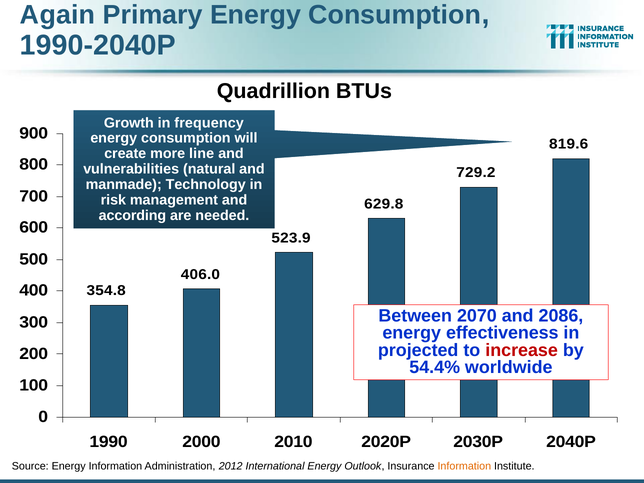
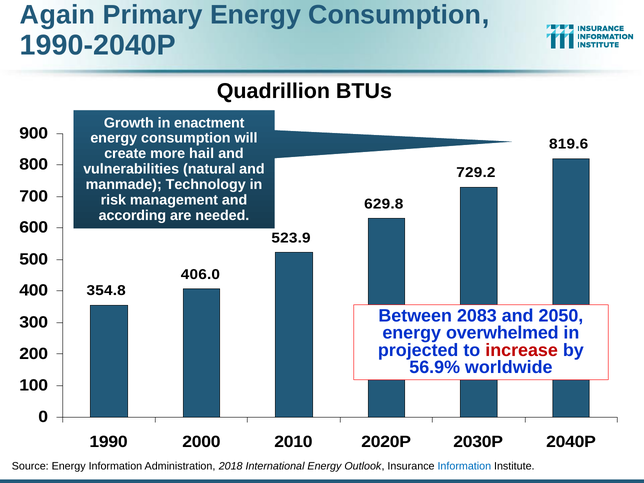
frequency: frequency -> enactment (209, 123)
line: line -> hail (202, 154)
2070: 2070 -> 2083 (477, 316)
2086: 2086 -> 2050 (561, 316)
effectiveness: effectiveness -> overwhelmed (502, 333)
54.4%: 54.4% -> 56.9% (435, 367)
2012: 2012 -> 2018 (231, 466)
Information colour: orange -> blue (464, 466)
